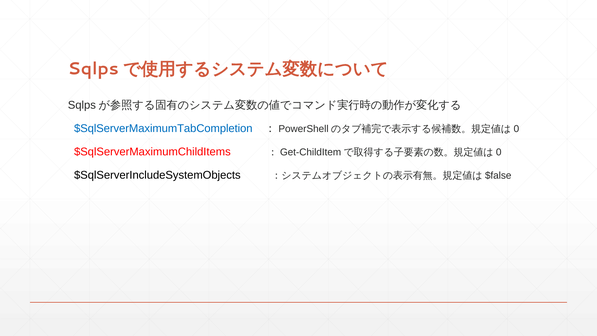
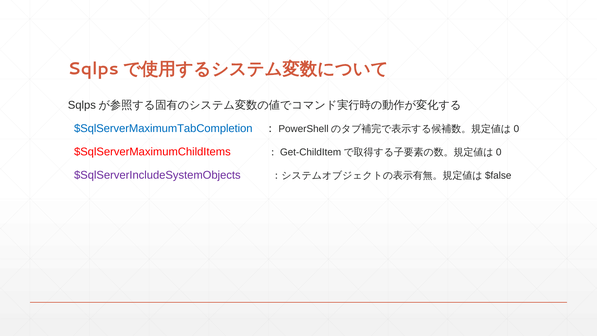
$SqlServerIncludeSystemObjects colour: black -> purple (157, 175)
